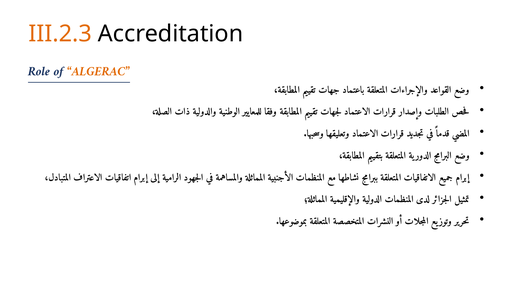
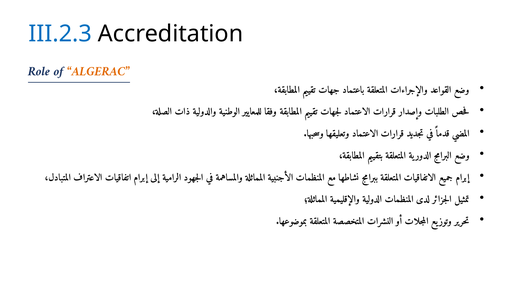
III.2.3 colour: orange -> blue (60, 34)
